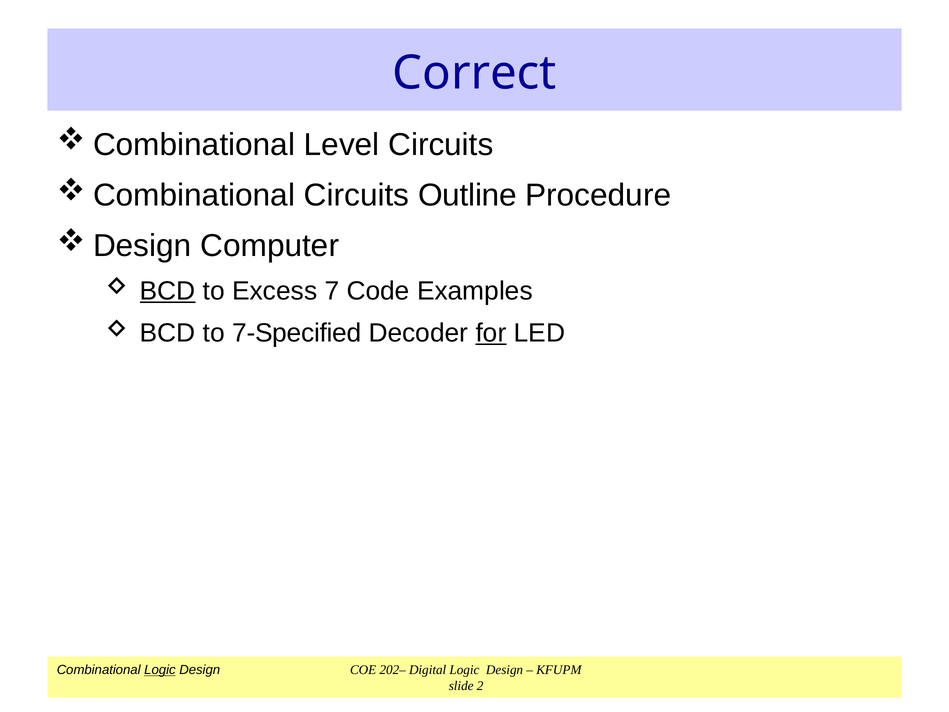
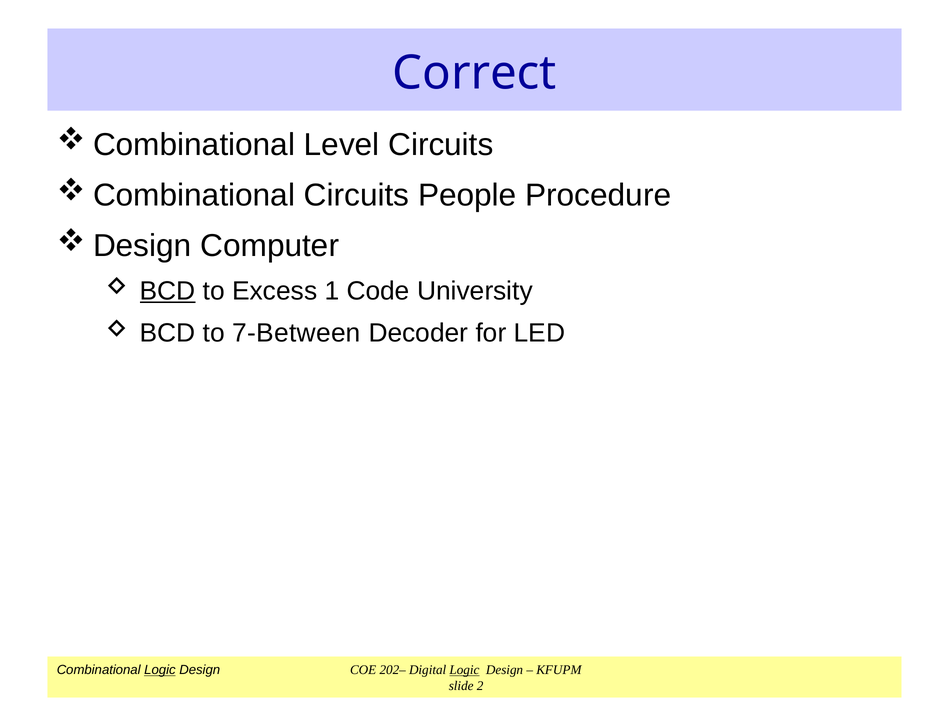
Outline: Outline -> People (467, 195)
7: 7 -> 1 (332, 291)
Examples: Examples -> University (475, 291)
7-Specified: 7-Specified -> 7-Between (297, 333)
for underline: present -> none (491, 333)
Logic underline: none -> present (464, 670)
